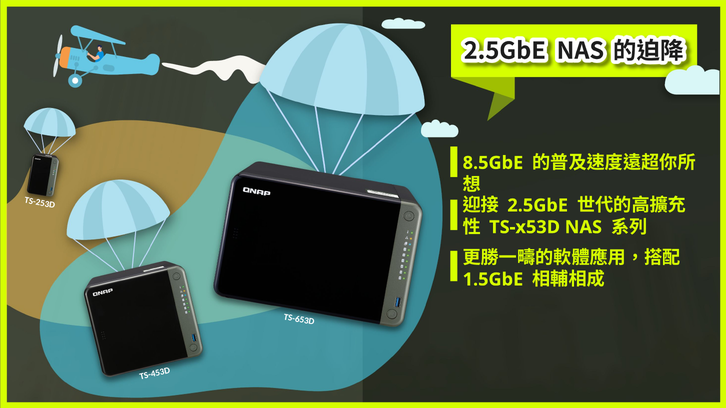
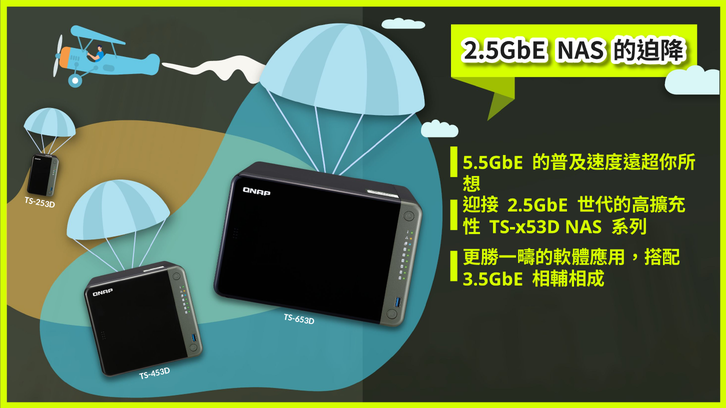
8.5GbE: 8.5GbE -> 5.5GbE (493, 163)
1.5GbE: 1.5GbE -> 3.5GbE (493, 280)
